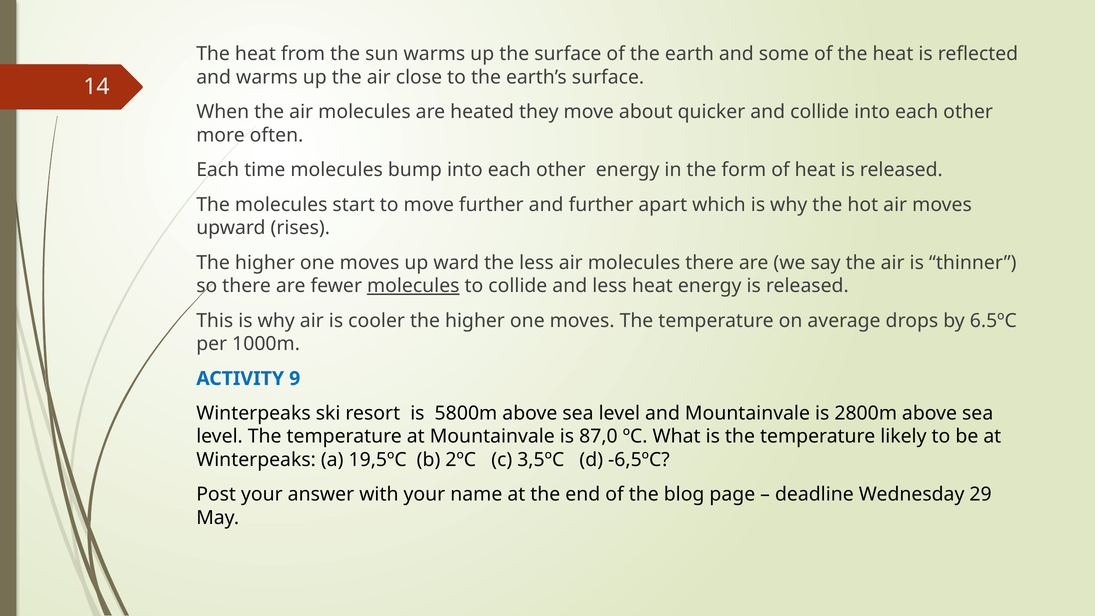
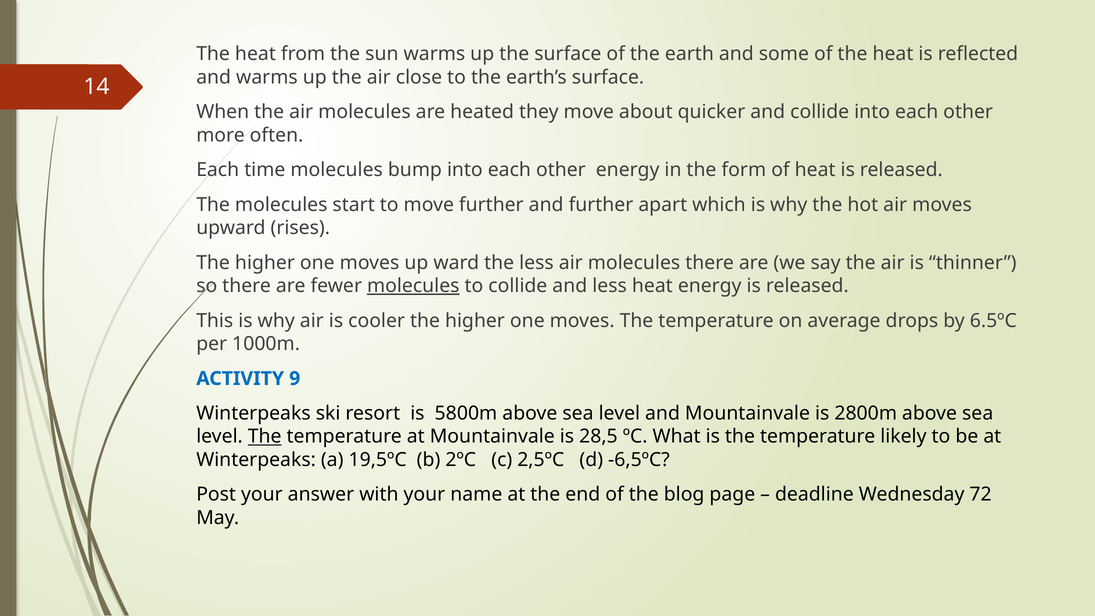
The underline: none -> present (265, 437)
87,0: 87,0 -> 28,5 (598, 437)
3,5ºC: 3,5ºC -> 2,5ºC (541, 460)
29: 29 -> 72 (981, 494)
